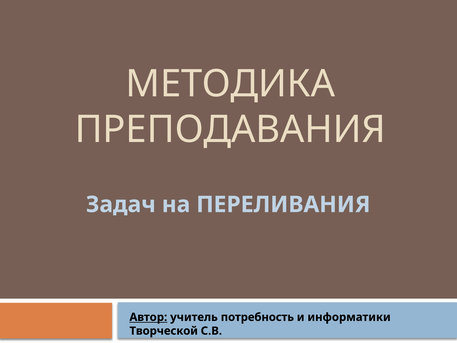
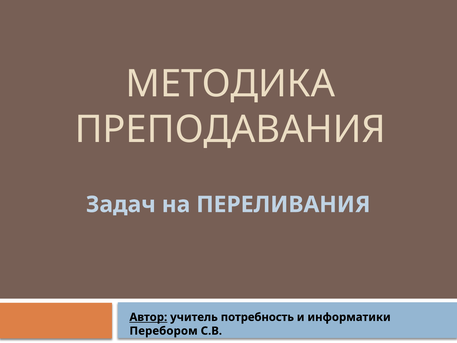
Творческой: Творческой -> Перебором (164, 331)
